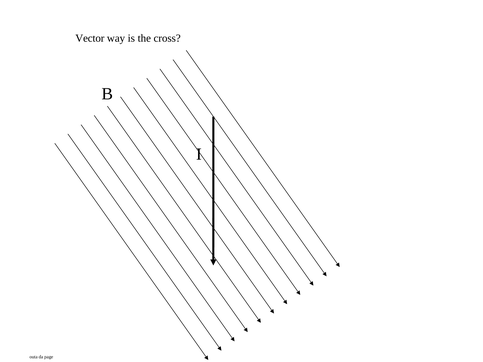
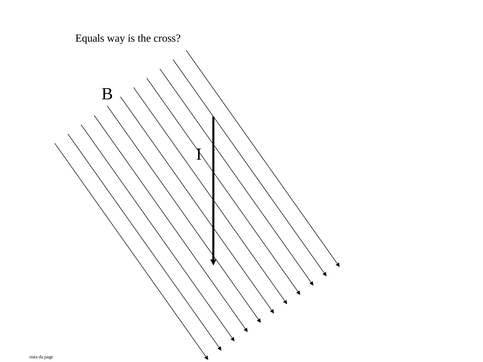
Vector: Vector -> Equals (90, 38)
